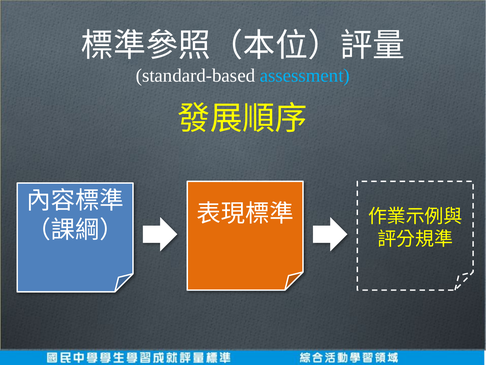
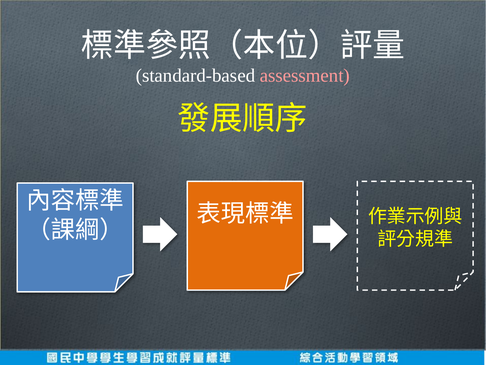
assessment colour: light blue -> pink (305, 75)
